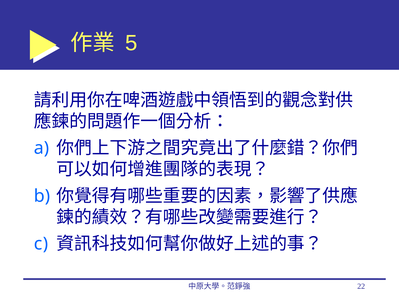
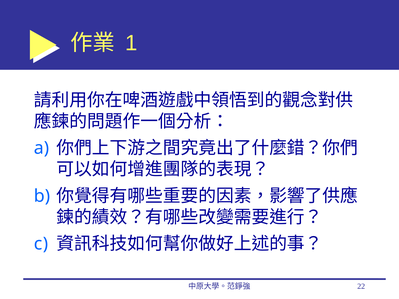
5: 5 -> 1 (131, 43)
